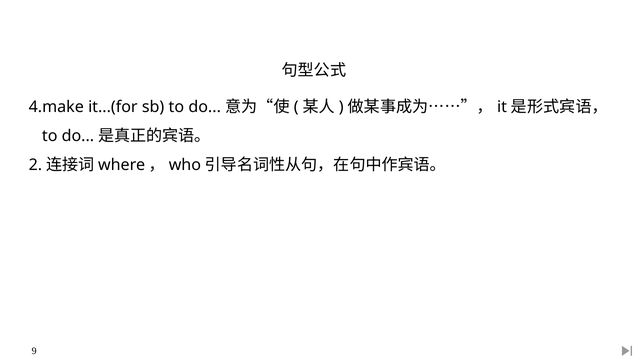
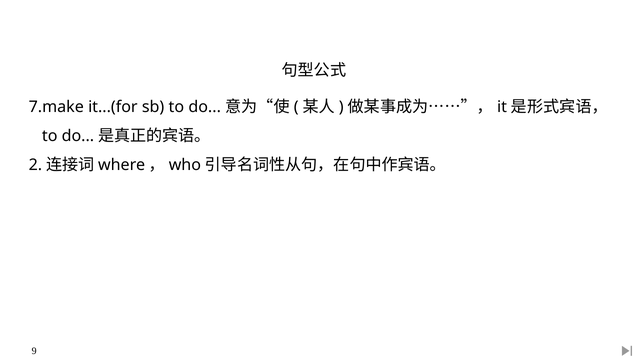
4.make: 4.make -> 7.make (56, 107)
